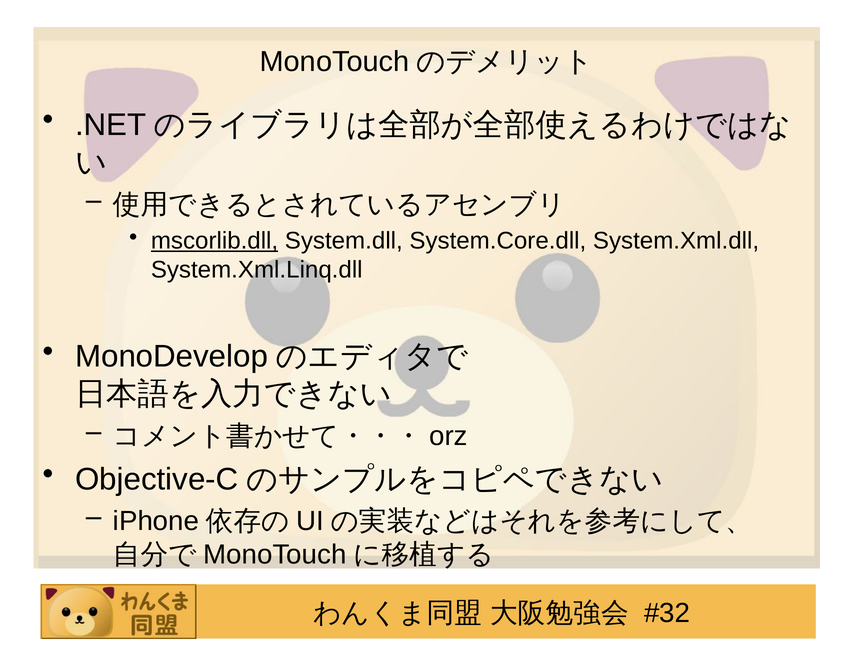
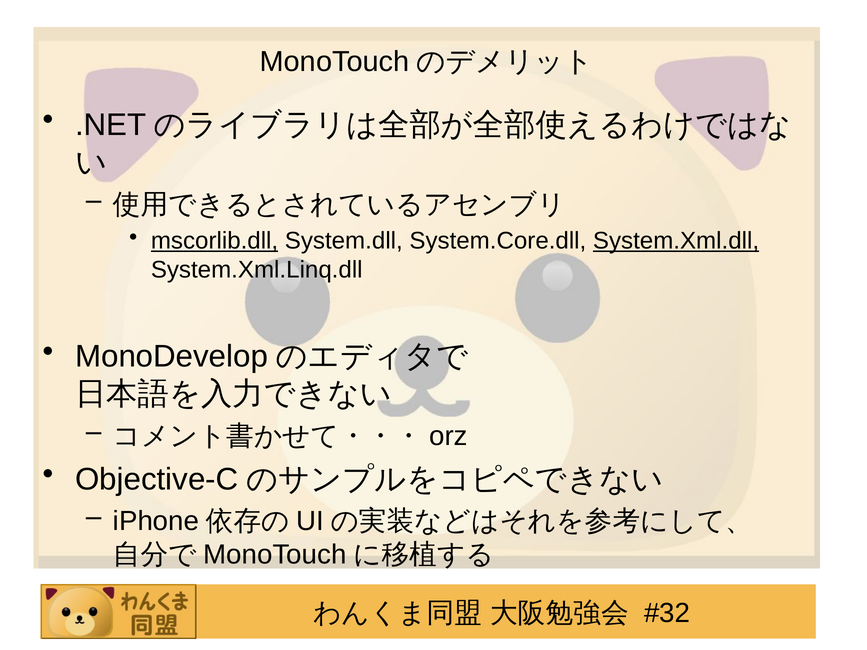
System.Xml.dll underline: none -> present (676, 241)
